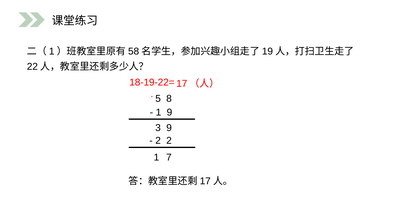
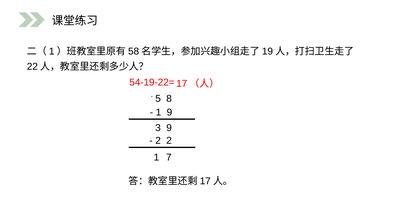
18-19-22=: 18-19-22= -> 54-19-22= (152, 82)
